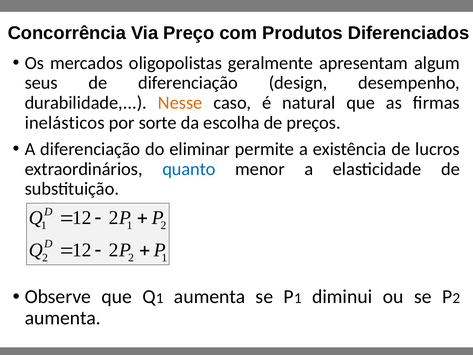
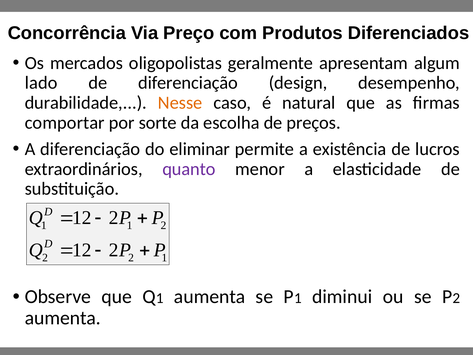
seus: seus -> lado (41, 83)
inelásticos: inelásticos -> comportar (65, 123)
quanto colour: blue -> purple (189, 169)
